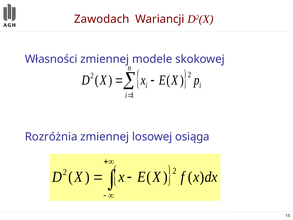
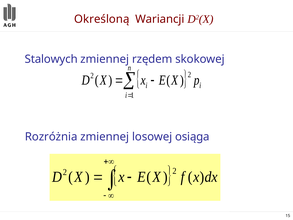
Zawodach: Zawodach -> Określoną (102, 19)
Własności: Własności -> Stalowych (51, 59)
modele: modele -> rzędem (152, 59)
